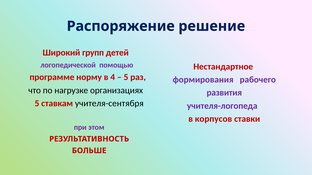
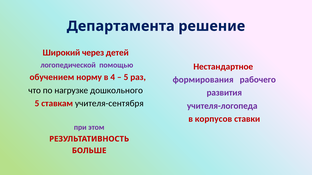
Распоряжение: Распоряжение -> Департамента (121, 26)
групп: групп -> через (93, 53)
программе: программе -> обучением (52, 77)
организациях: организациях -> дошкольного (116, 91)
